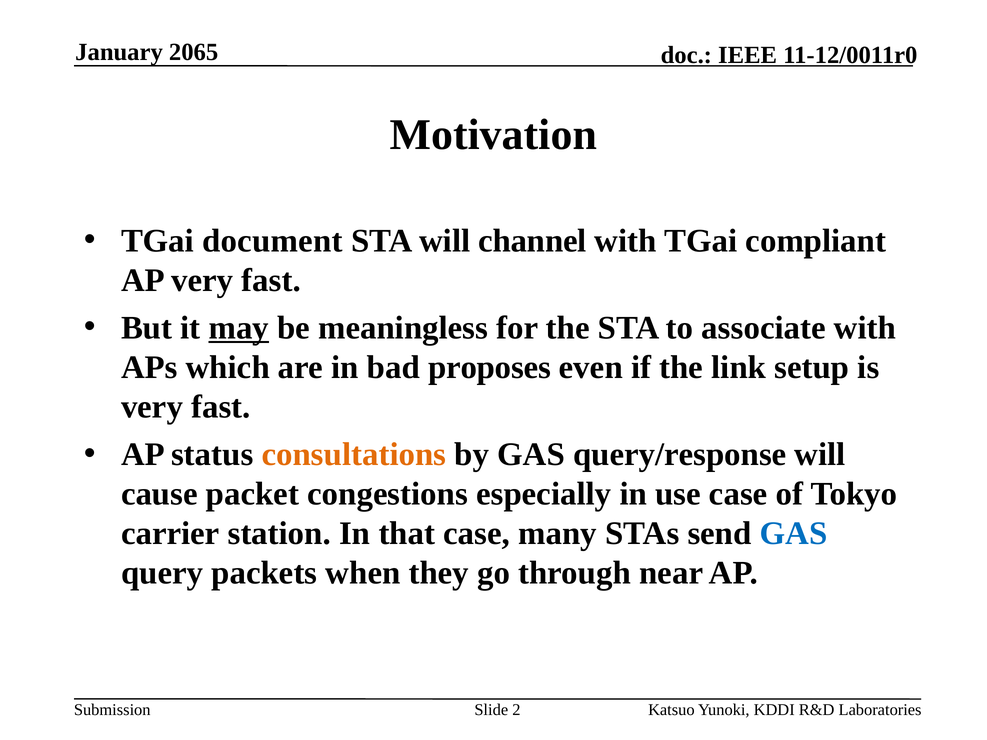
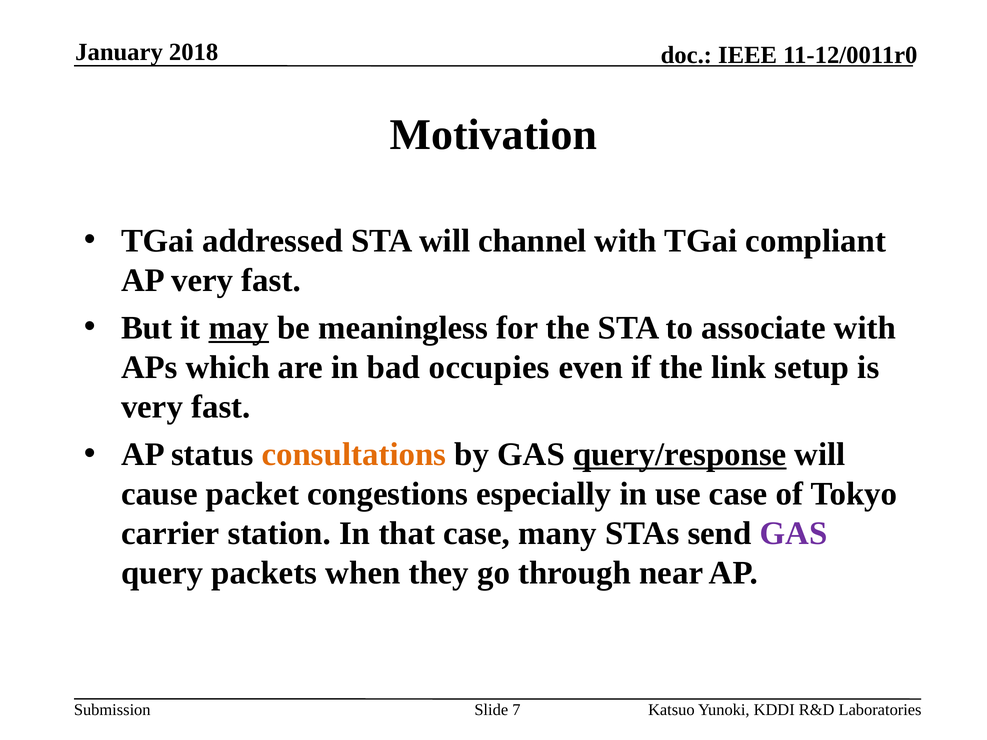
2065: 2065 -> 2018 (194, 52)
document: document -> addressed (273, 241)
proposes: proposes -> occupies (489, 368)
query/response underline: none -> present (680, 455)
GAS colour: blue -> purple (794, 534)
2: 2 -> 7 (516, 710)
